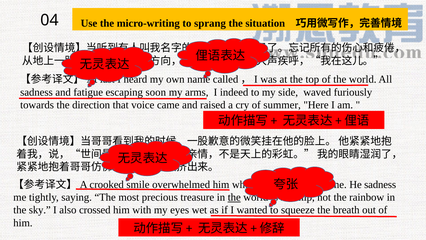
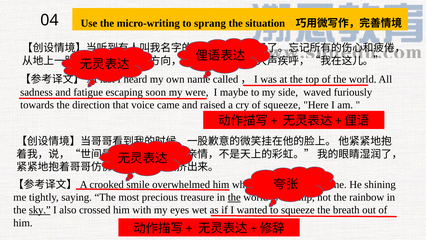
arms: arms -> were (197, 92)
indeed: indeed -> maybe (234, 92)
of summer: summer -> squeeze (282, 105)
He sadness: sadness -> shining (380, 184)
sky underline: none -> present (40, 210)
